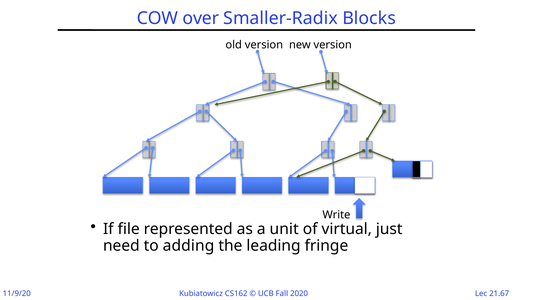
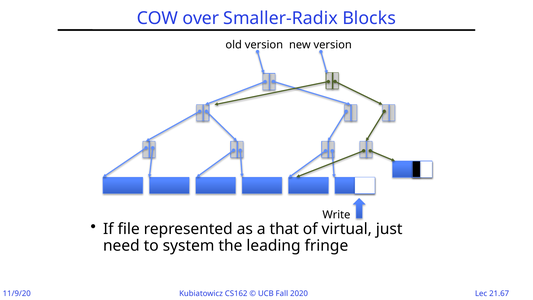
unit: unit -> that (284, 229)
adding: adding -> system (189, 246)
